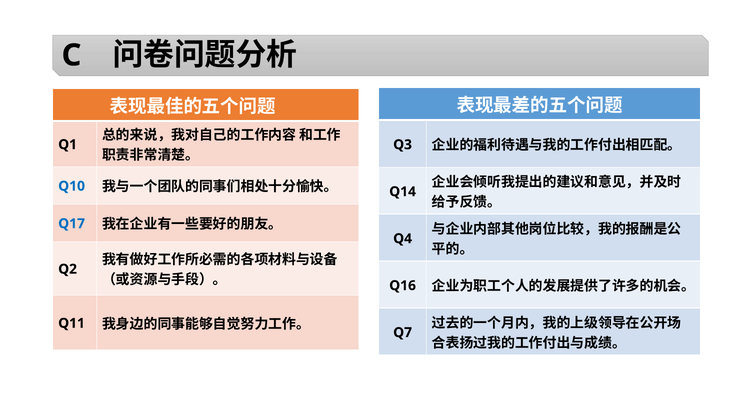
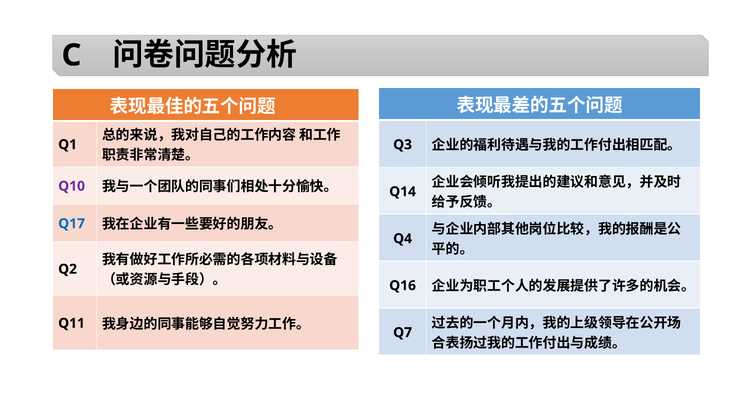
Q10 colour: blue -> purple (72, 186)
